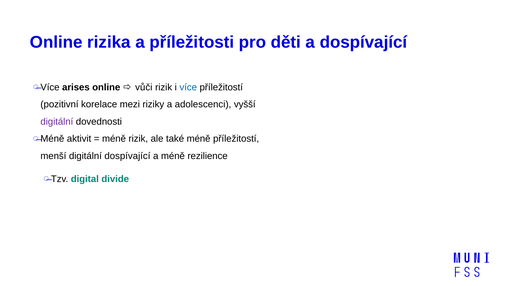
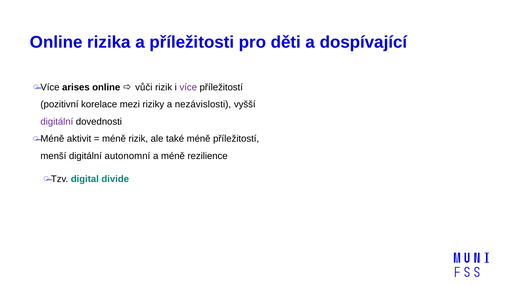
více colour: blue -> purple (188, 87)
adolescenci: adolescenci -> nezávislosti (203, 104)
digitální dospívající: dospívající -> autonomní (127, 156)
